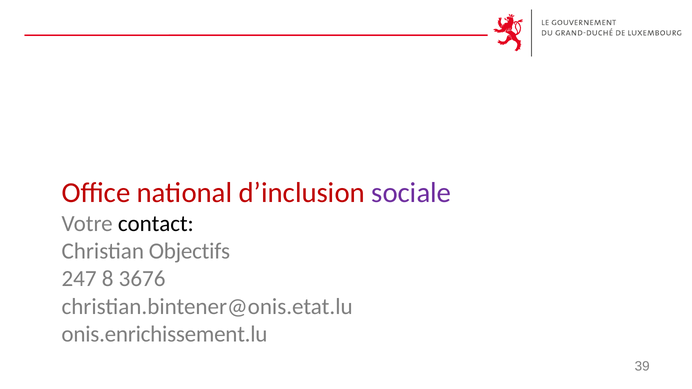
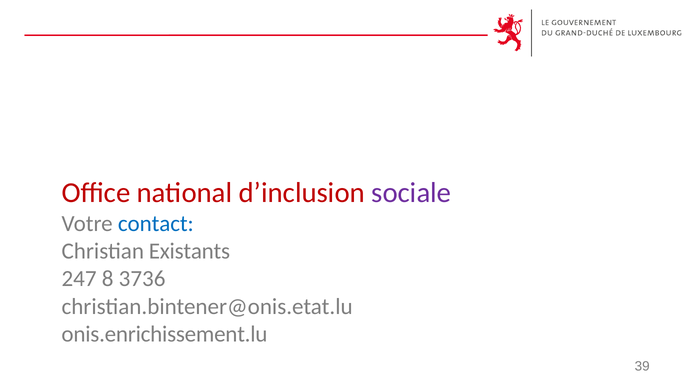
contact colour: black -> blue (156, 224)
Objectifs: Objectifs -> Existants (189, 251)
3676: 3676 -> 3736 (142, 279)
